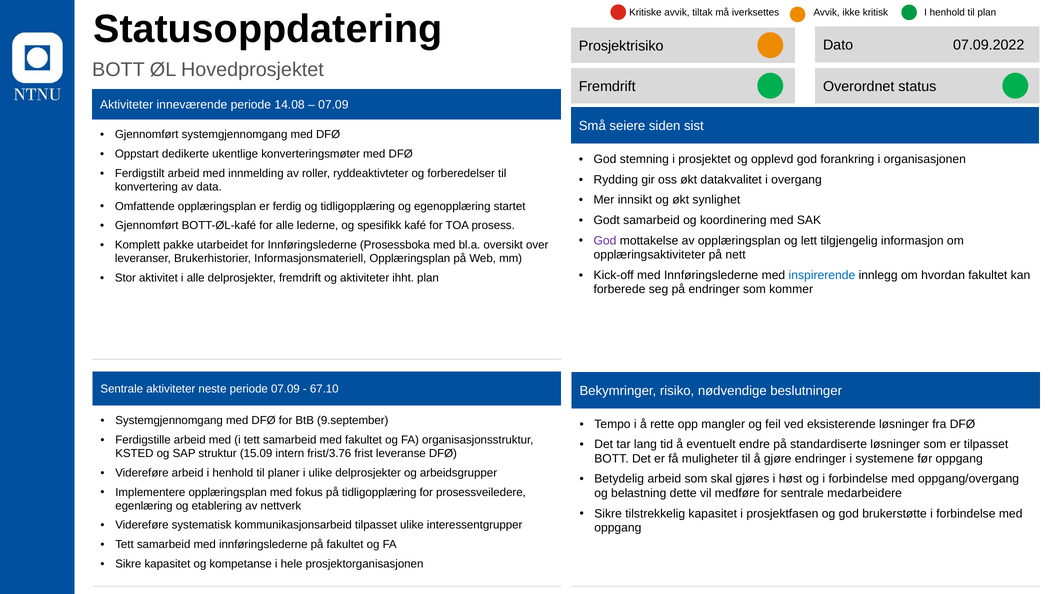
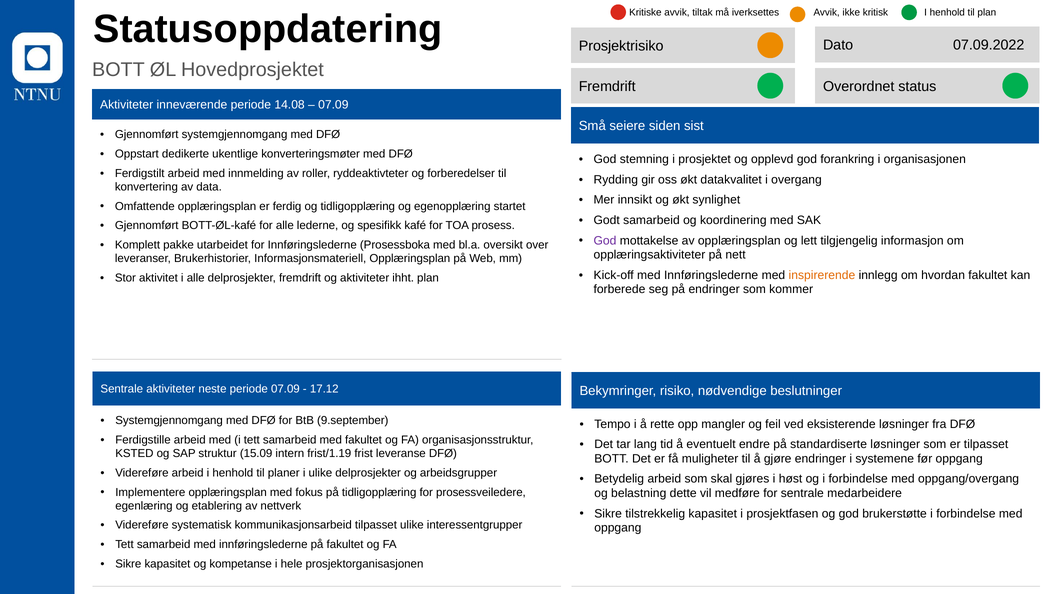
inspirerende colour: blue -> orange (822, 275)
67.10: 67.10 -> 17.12 (324, 389)
frist/3.76: frist/3.76 -> frist/1.19 (329, 453)
